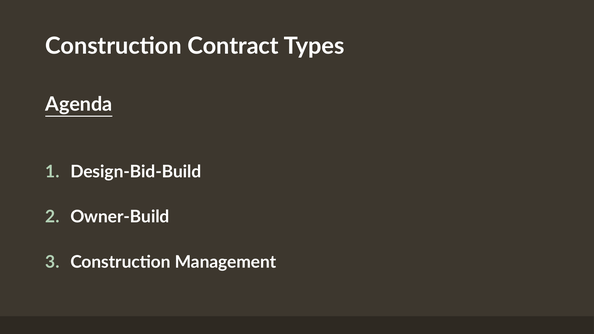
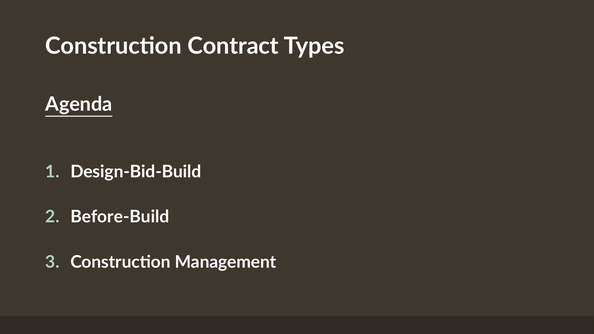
Owner-Build: Owner-Build -> Before-Build (120, 217)
